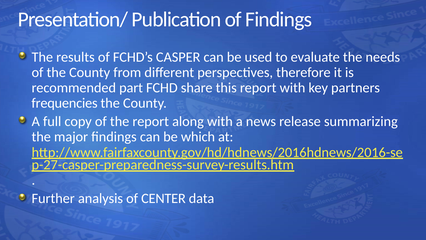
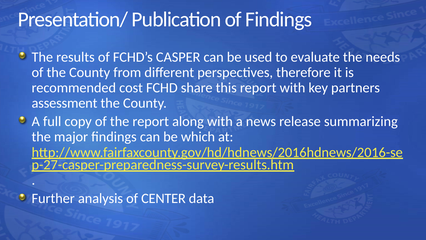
part: part -> cost (131, 88)
frequencies: frequencies -> assessment (65, 103)
